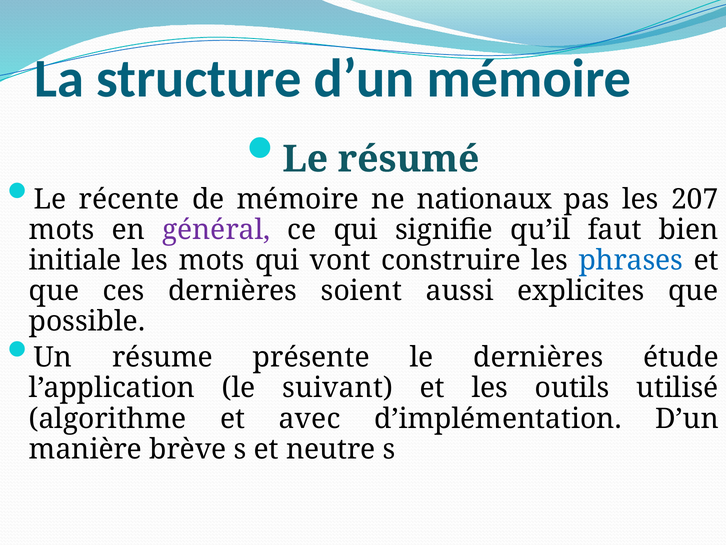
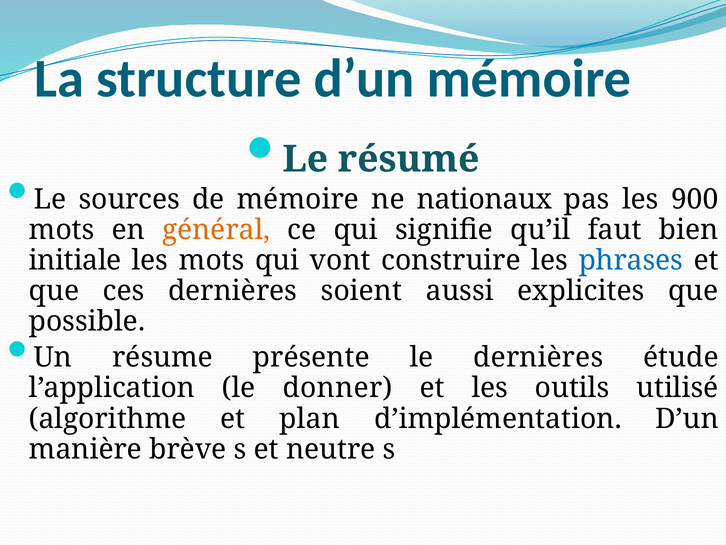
récente: récente -> sources (129, 199)
207: 207 -> 900 (695, 199)
général colour: purple -> orange (216, 230)
suivant: suivant -> donner (338, 388)
avec: avec -> plan (310, 418)
